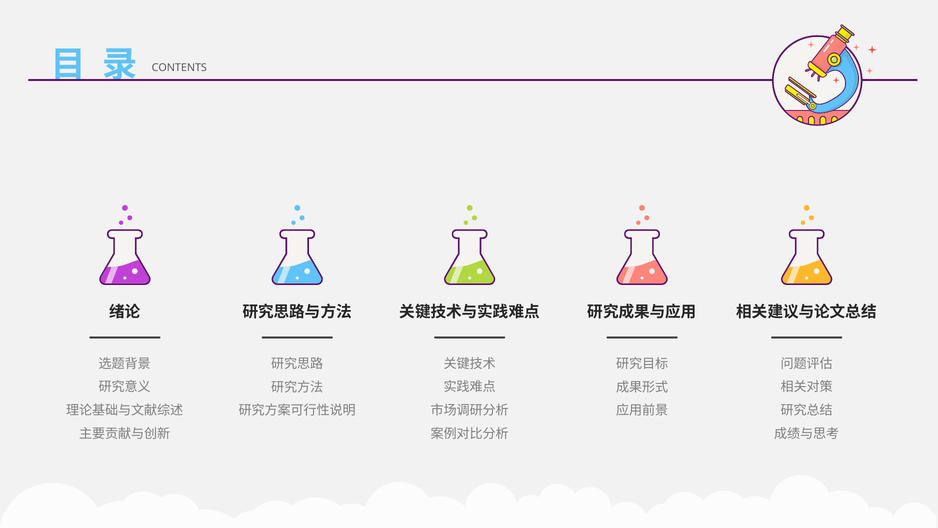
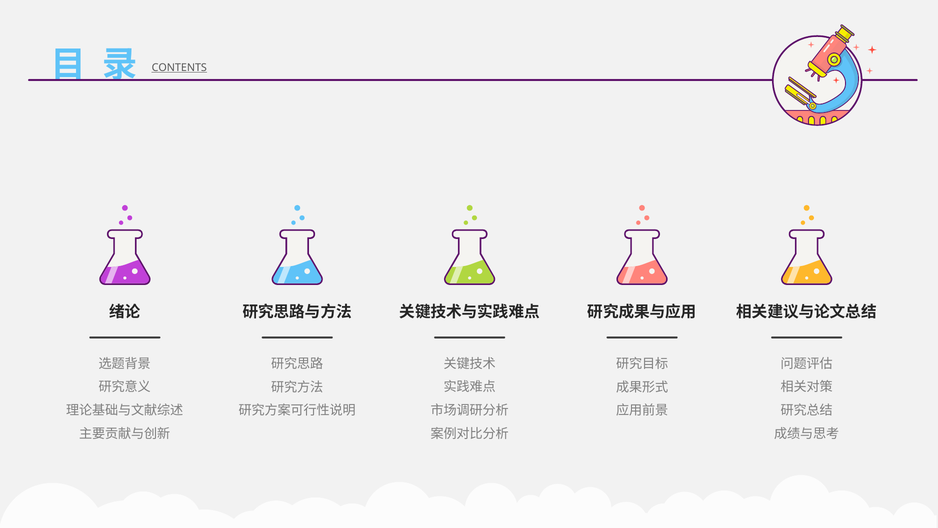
CONTENTS underline: none -> present (179, 67)
